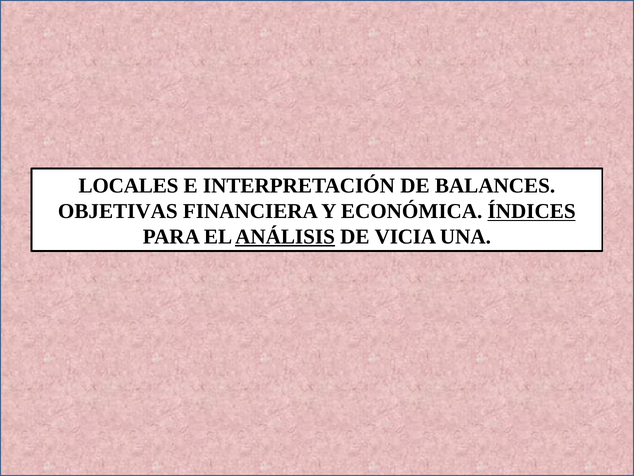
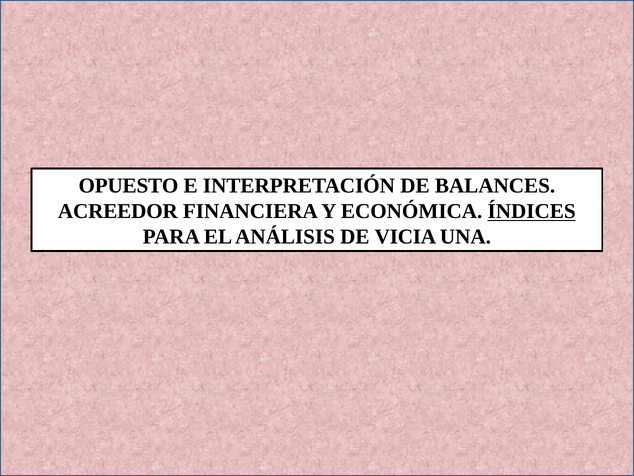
LOCALES: LOCALES -> OPUESTO (128, 186)
OBJETIVAS: OBJETIVAS -> ACREEDOR (118, 211)
ANÁLISIS underline: present -> none (285, 236)
